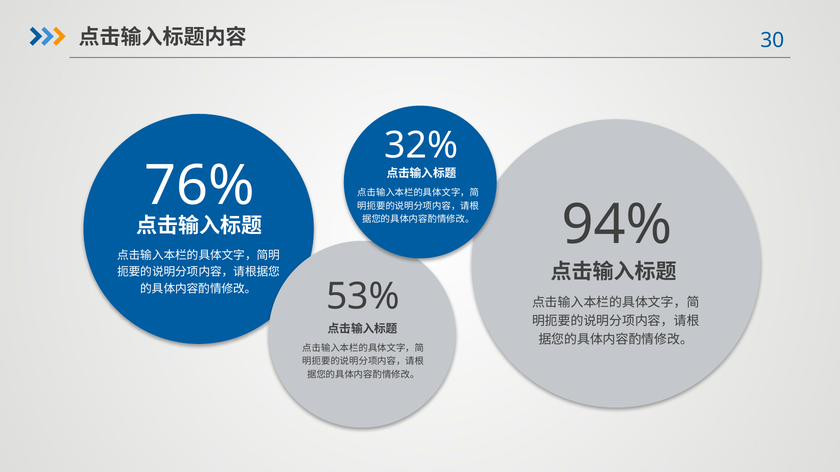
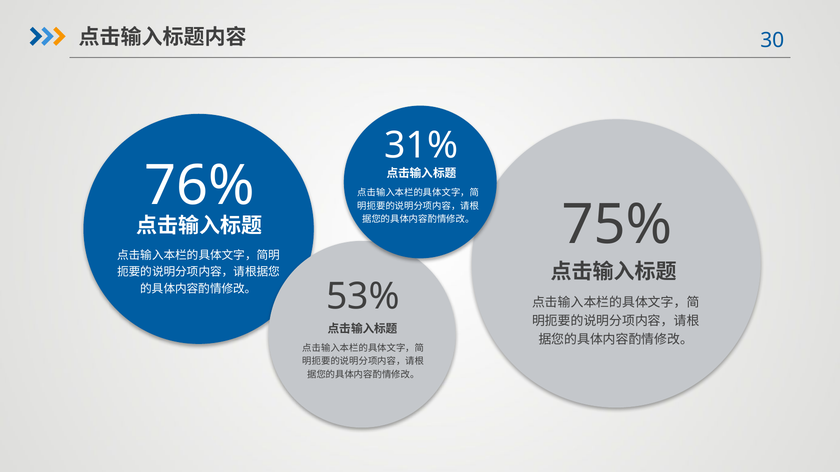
32%: 32% -> 31% (421, 146)
94%: 94% -> 75% (617, 225)
